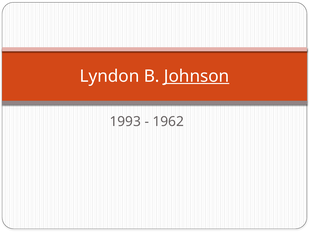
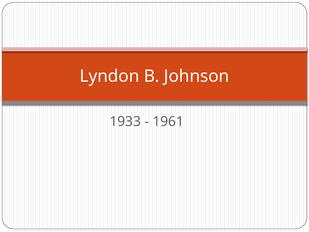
Johnson underline: present -> none (197, 76)
1993: 1993 -> 1933 (125, 121)
1962: 1962 -> 1961 (168, 121)
